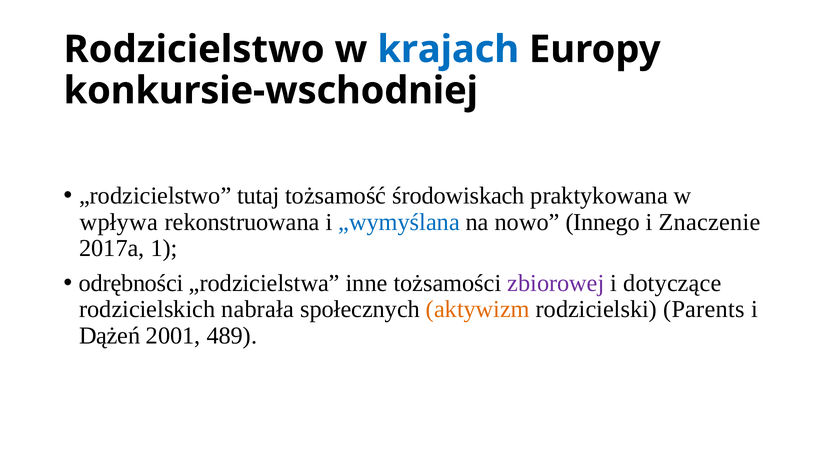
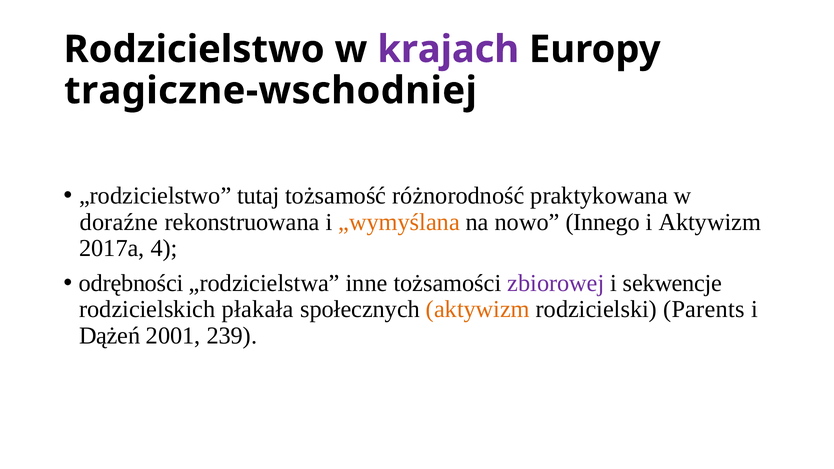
krajach colour: blue -> purple (448, 49)
konkursie-wschodniej: konkursie-wschodniej -> tragiczne-wschodniej (270, 91)
środowiskach: środowiskach -> różnorodność (458, 196)
wpływa: wpływa -> doraźne (119, 222)
„wymyślana colour: blue -> orange (399, 222)
i Znaczenie: Znaczenie -> Aktywizm (710, 222)
1: 1 -> 4 (164, 248)
dotyczące: dotyczące -> sekwencje (673, 283)
nabrała: nabrała -> płakała (258, 310)
489: 489 -> 239 (232, 336)
